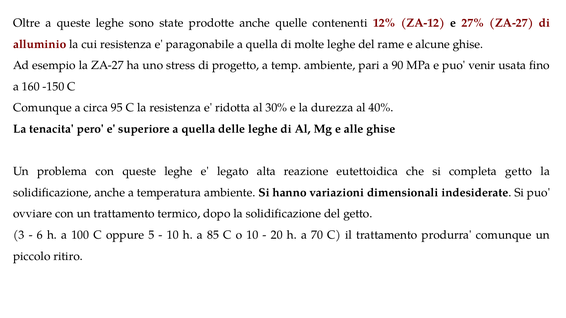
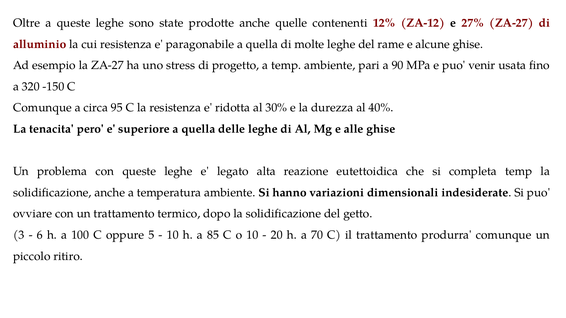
160: 160 -> 320 (31, 87)
completa getto: getto -> temp (519, 172)
